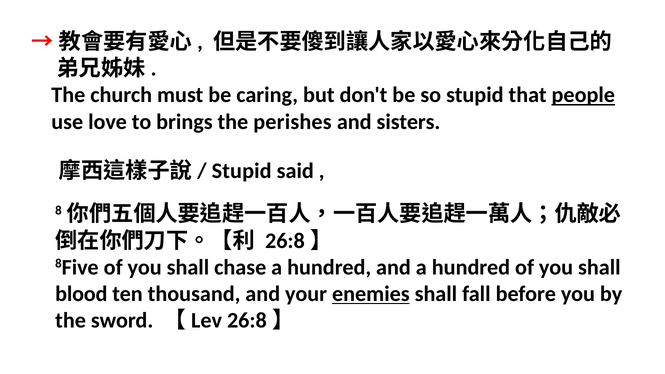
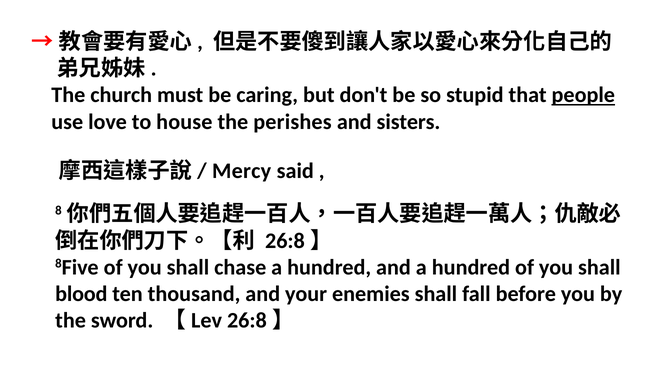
brings: brings -> house (184, 122)
Stupid: Stupid -> Mercy (242, 171)
enemies underline: present -> none (371, 294)
